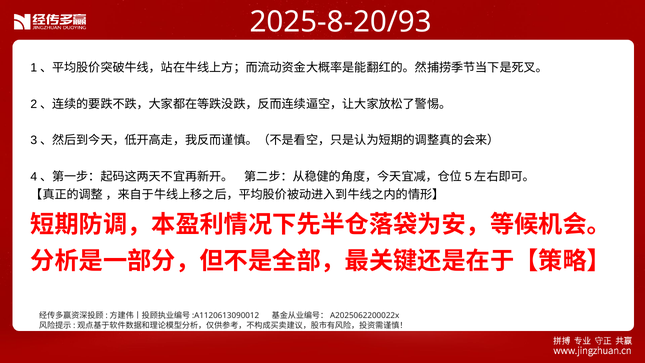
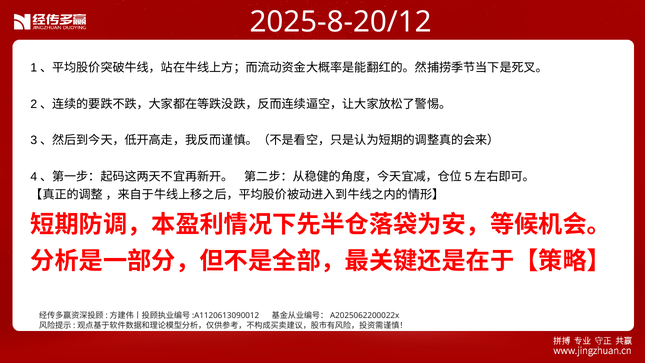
2025-8-20/93: 2025-8-20/93 -> 2025-8-20/12 (341, 22)
